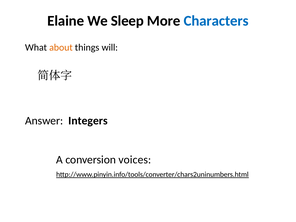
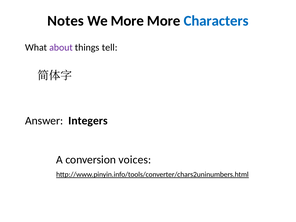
Elaine: Elaine -> Notes (66, 21)
We Sleep: Sleep -> More (127, 21)
about colour: orange -> purple (61, 48)
will: will -> tell (110, 48)
